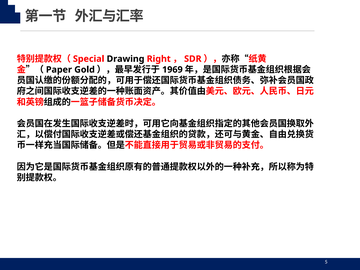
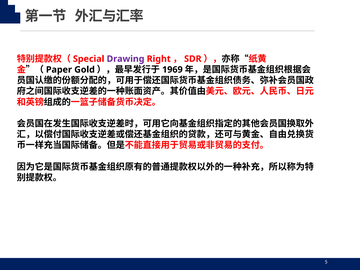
Drawing colour: black -> purple (126, 59)
